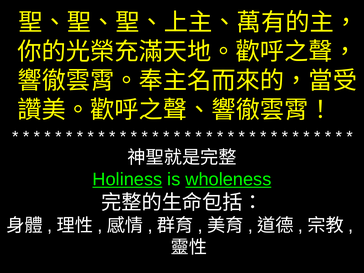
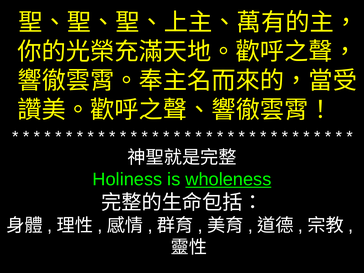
Holiness underline: present -> none (127, 179)
